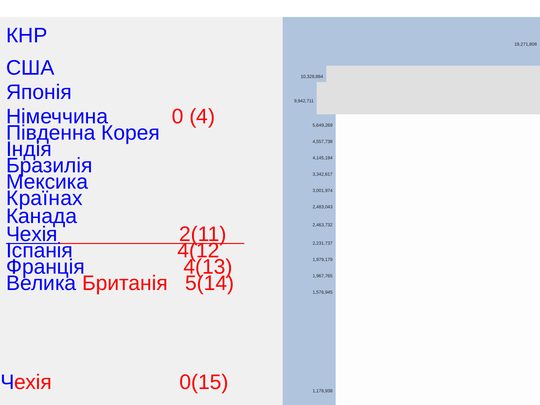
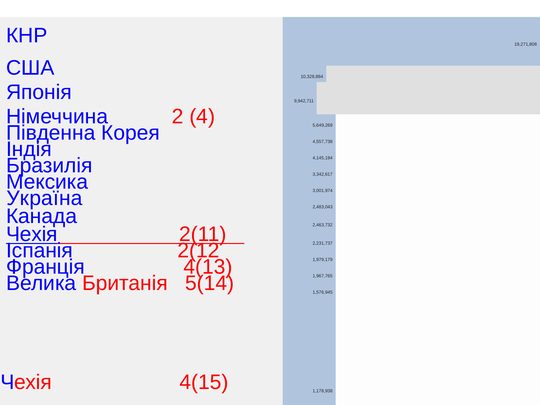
0: 0 -> 2 (178, 117)
Країнах: Країнах -> Україна (45, 198)
4(12: 4(12 -> 2(12 (198, 251)
0(15: 0(15 -> 4(15 (204, 382)
